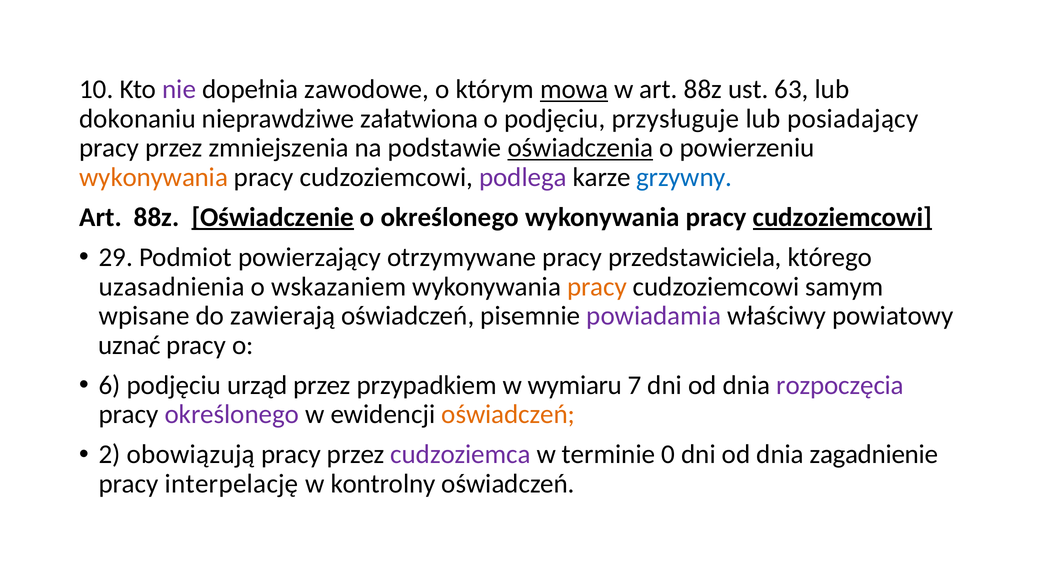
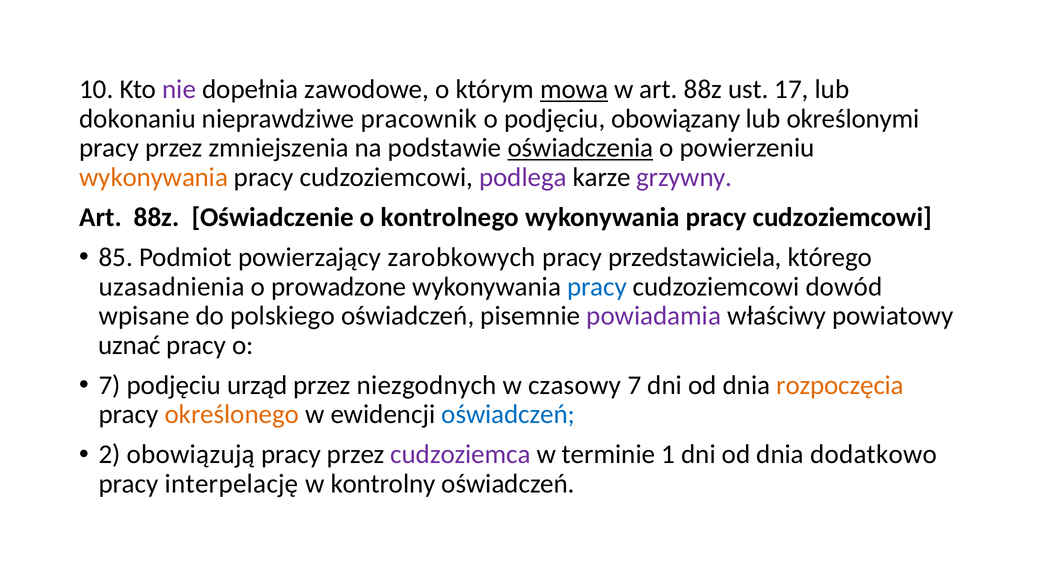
63: 63 -> 17 (792, 90)
załatwiona: załatwiona -> pracownik (419, 119)
przysługuje: przysługuje -> obowiązany (676, 119)
posiadający: posiadający -> określonymi (853, 119)
grzywny colour: blue -> purple (684, 177)
Oświadczenie underline: present -> none (273, 217)
o określonego: określonego -> kontrolnego (450, 217)
cudzoziemcowi underline: present -> none (842, 217)
29: 29 -> 85 (116, 257)
otrzymywane: otrzymywane -> zarobkowych (462, 257)
wskazaniem: wskazaniem -> prowadzone (339, 287)
pracy colour: orange -> blue (597, 287)
samym: samym -> dowód (844, 287)
zawierają: zawierają -> polskiego (283, 316)
6: 6 -> 7 (110, 385)
przypadkiem: przypadkiem -> niezgodnych (427, 385)
wymiaru: wymiaru -> czasowy (575, 385)
rozpoczęcia colour: purple -> orange (840, 385)
określonego colour: purple -> orange (232, 414)
oświadczeń colour: orange -> blue (508, 414)
0: 0 -> 1 (668, 454)
zagadnienie: zagadnienie -> dodatkowo (874, 454)
